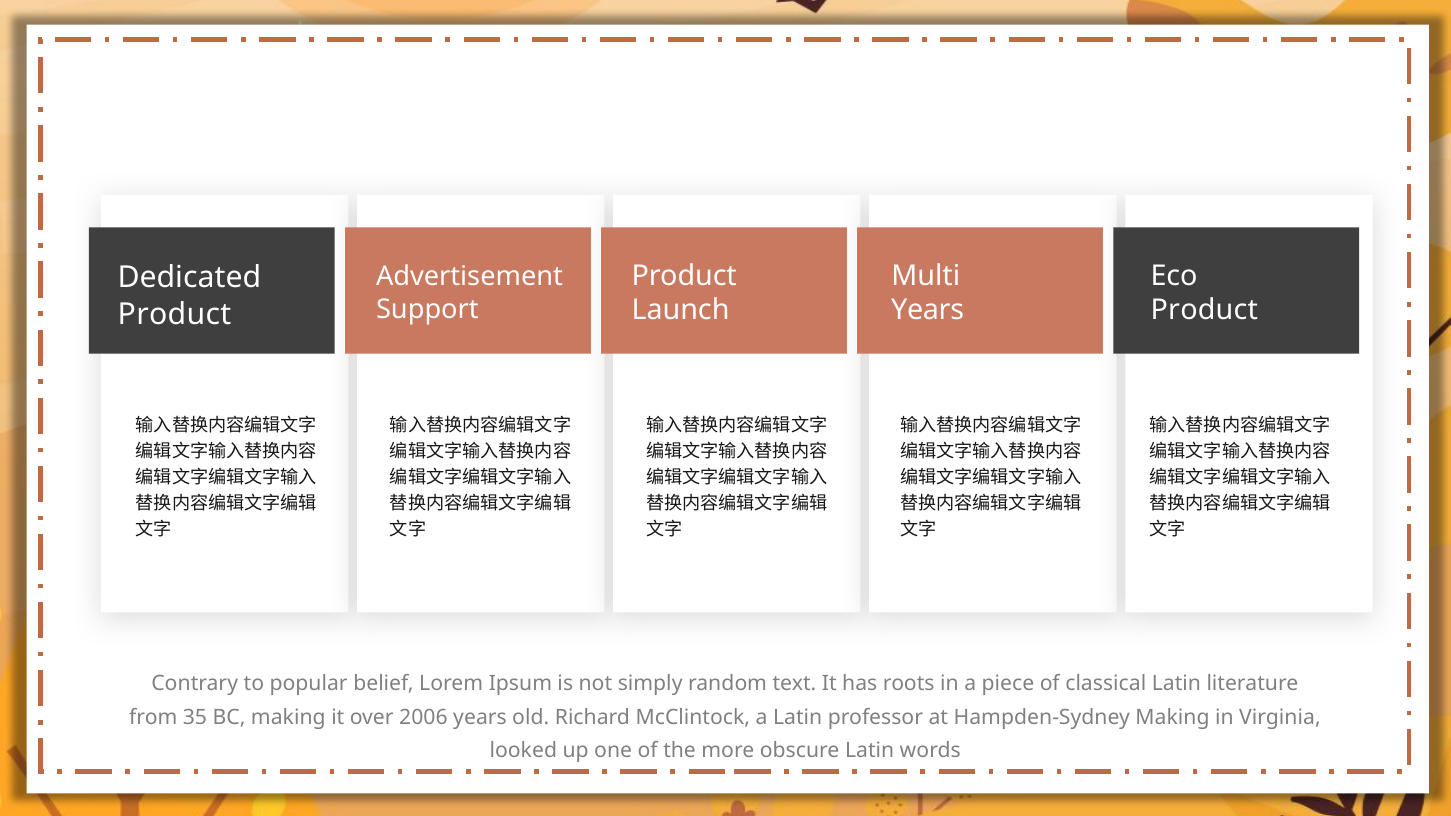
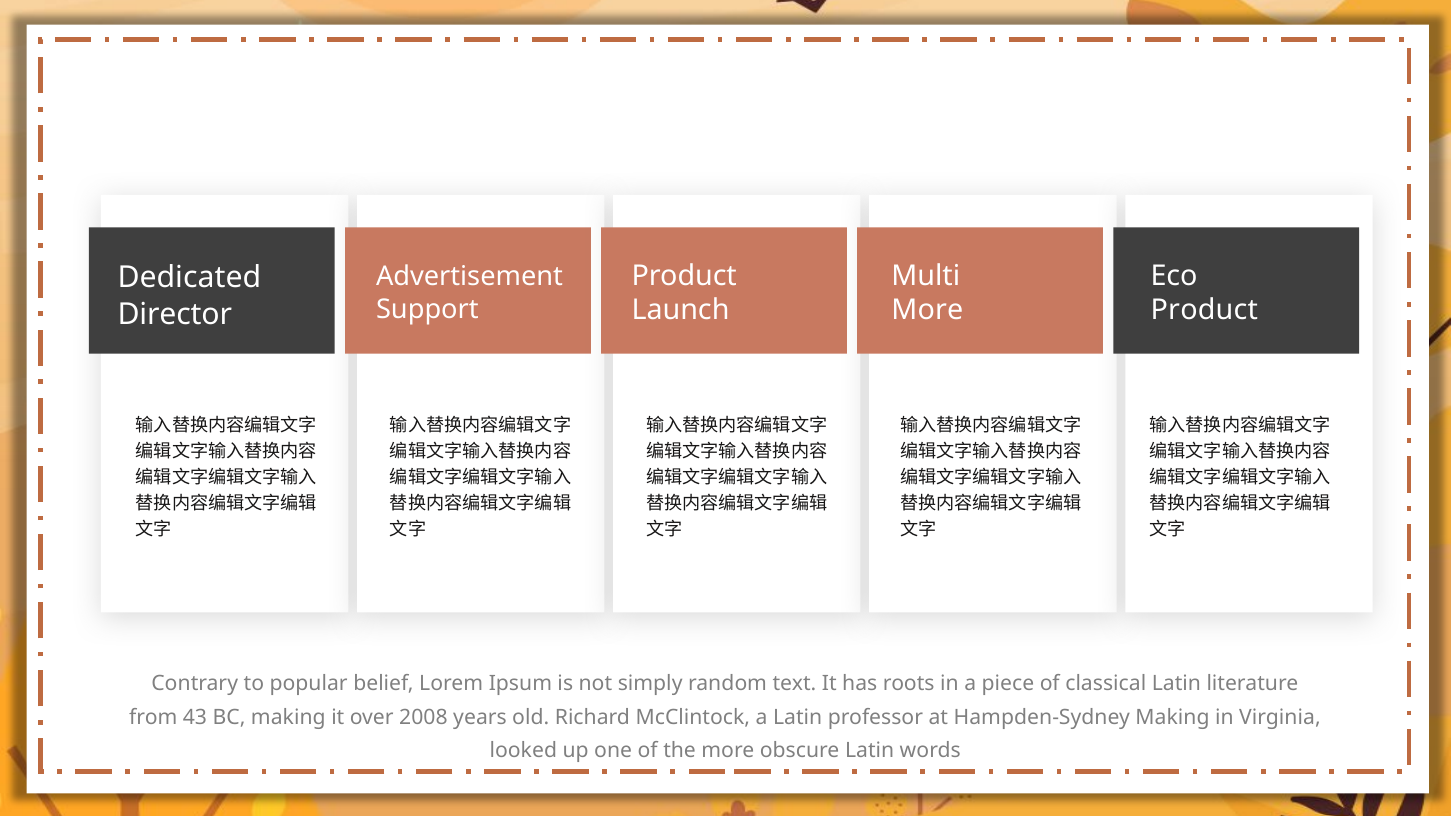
Years: Years -> More (927, 311)
Product: Product -> Director (175, 314)
35: 35 -> 43 (195, 717)
2006: 2006 -> 2008 (423, 717)
